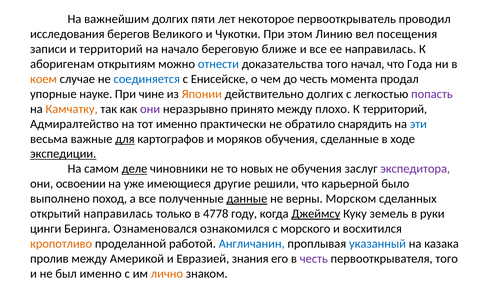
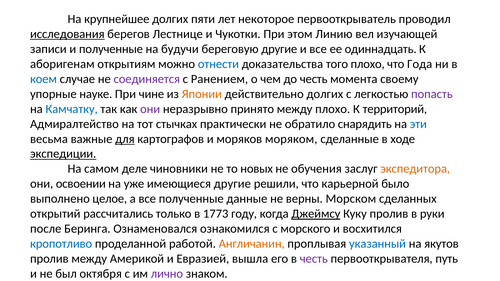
важнейшим: важнейшим -> крупнейшее (117, 19)
исследования underline: none -> present (67, 34)
Великого: Великого -> Лестнице (178, 34)
посещения: посещения -> изучающей (407, 34)
и территорий: территорий -> полученные (111, 49)
начало: начало -> будучи (180, 49)
береговую ближе: ближе -> другие (279, 49)
ее направилась: направилась -> одиннадцать (381, 49)
того начал: начал -> плохо (368, 64)
коем colour: orange -> blue (44, 79)
соединяется colour: blue -> purple (147, 79)
Енисейске: Енисейске -> Ранением (219, 79)
продал: продал -> своему (399, 79)
Камчатку colour: orange -> blue (72, 109)
тот именно: именно -> стычках (177, 124)
моряков обучения: обучения -> моряком (291, 139)
деле underline: present -> none (135, 169)
экспедитора colour: purple -> orange (415, 169)
поход: поход -> целое (110, 199)
данные underline: present -> none (247, 199)
открытий направилась: направилась -> рассчитались (118, 214)
4778: 4778 -> 1773 (216, 214)
Куку земель: земель -> пролив (389, 214)
цинги: цинги -> после (46, 229)
кропотливо colour: orange -> blue (61, 244)
Англичанин colour: blue -> orange (252, 244)
казака: казака -> якутов (441, 244)
знания: знания -> вышла (250, 259)
первооткрывателя того: того -> путь (447, 259)
был именно: именно -> октября (101, 274)
лично colour: orange -> purple (167, 274)
